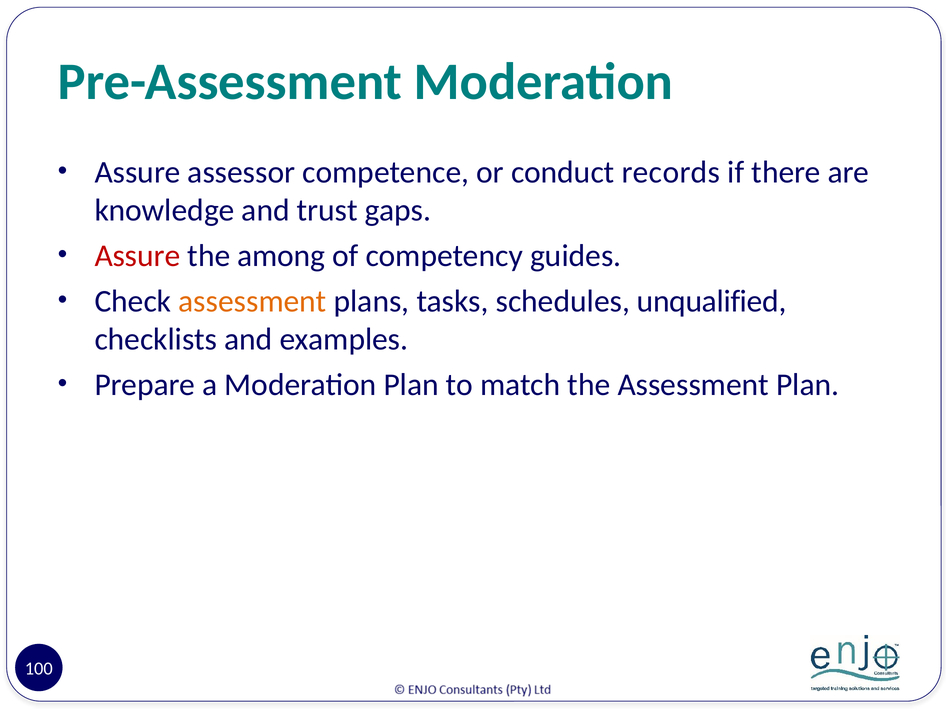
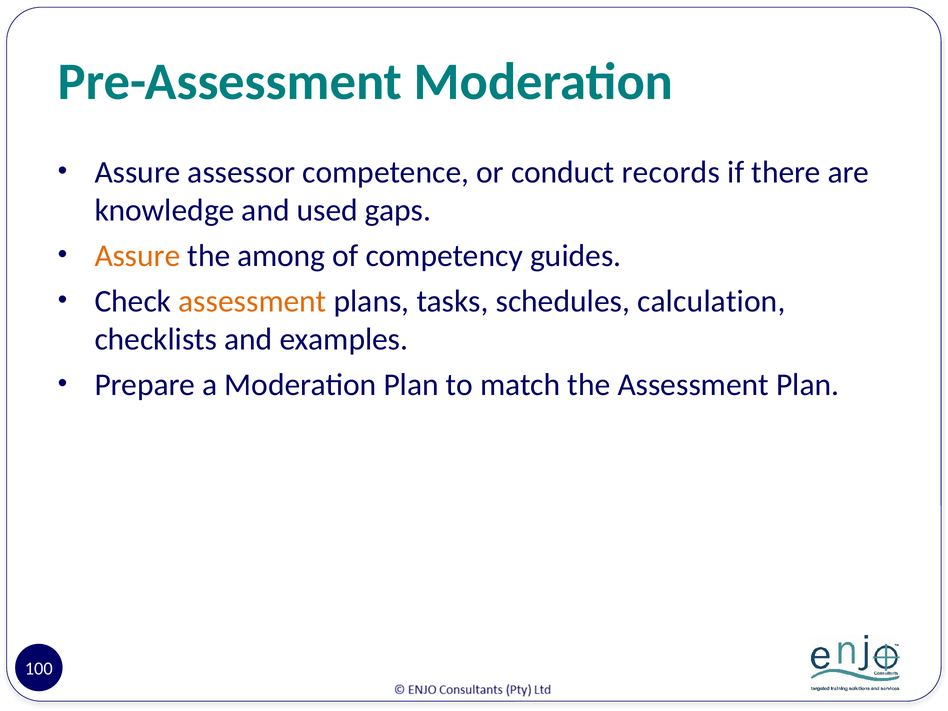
trust: trust -> used (327, 210)
Assure colour: red -> orange (137, 256)
unqualified: unqualified -> calculation (711, 301)
